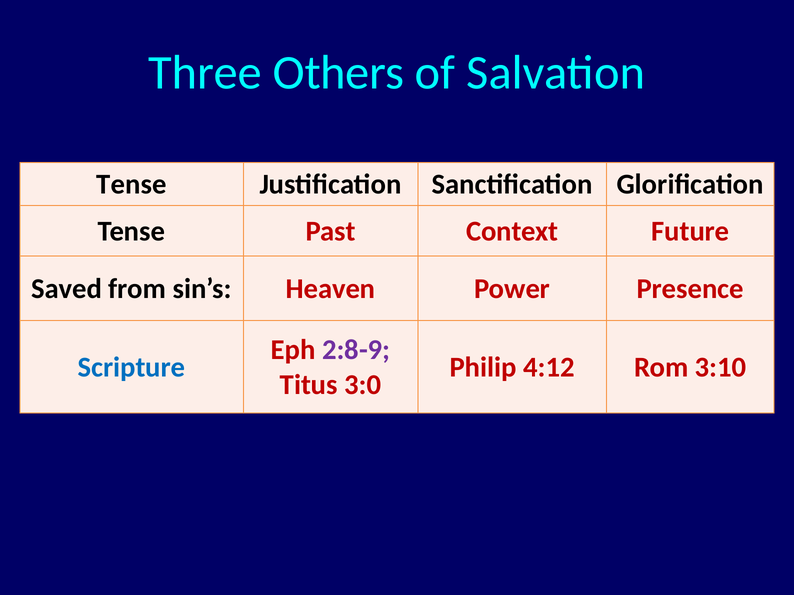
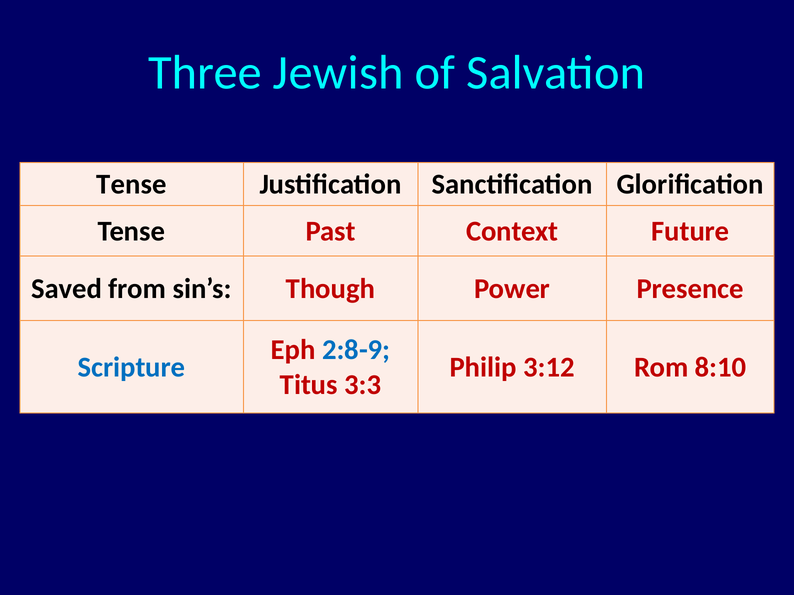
Others: Others -> Jewish (338, 73)
Heaven: Heaven -> Though (331, 289)
2:8-9 colour: purple -> blue (356, 350)
4:12: 4:12 -> 3:12 (549, 368)
3:10: 3:10 -> 8:10 (721, 368)
3:0: 3:0 -> 3:3 (363, 385)
